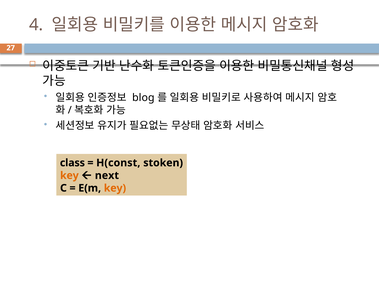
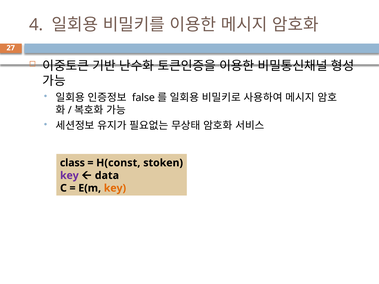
blog: blog -> false (143, 98)
key colour: orange -> purple (69, 176)
next: next -> data (107, 176)
